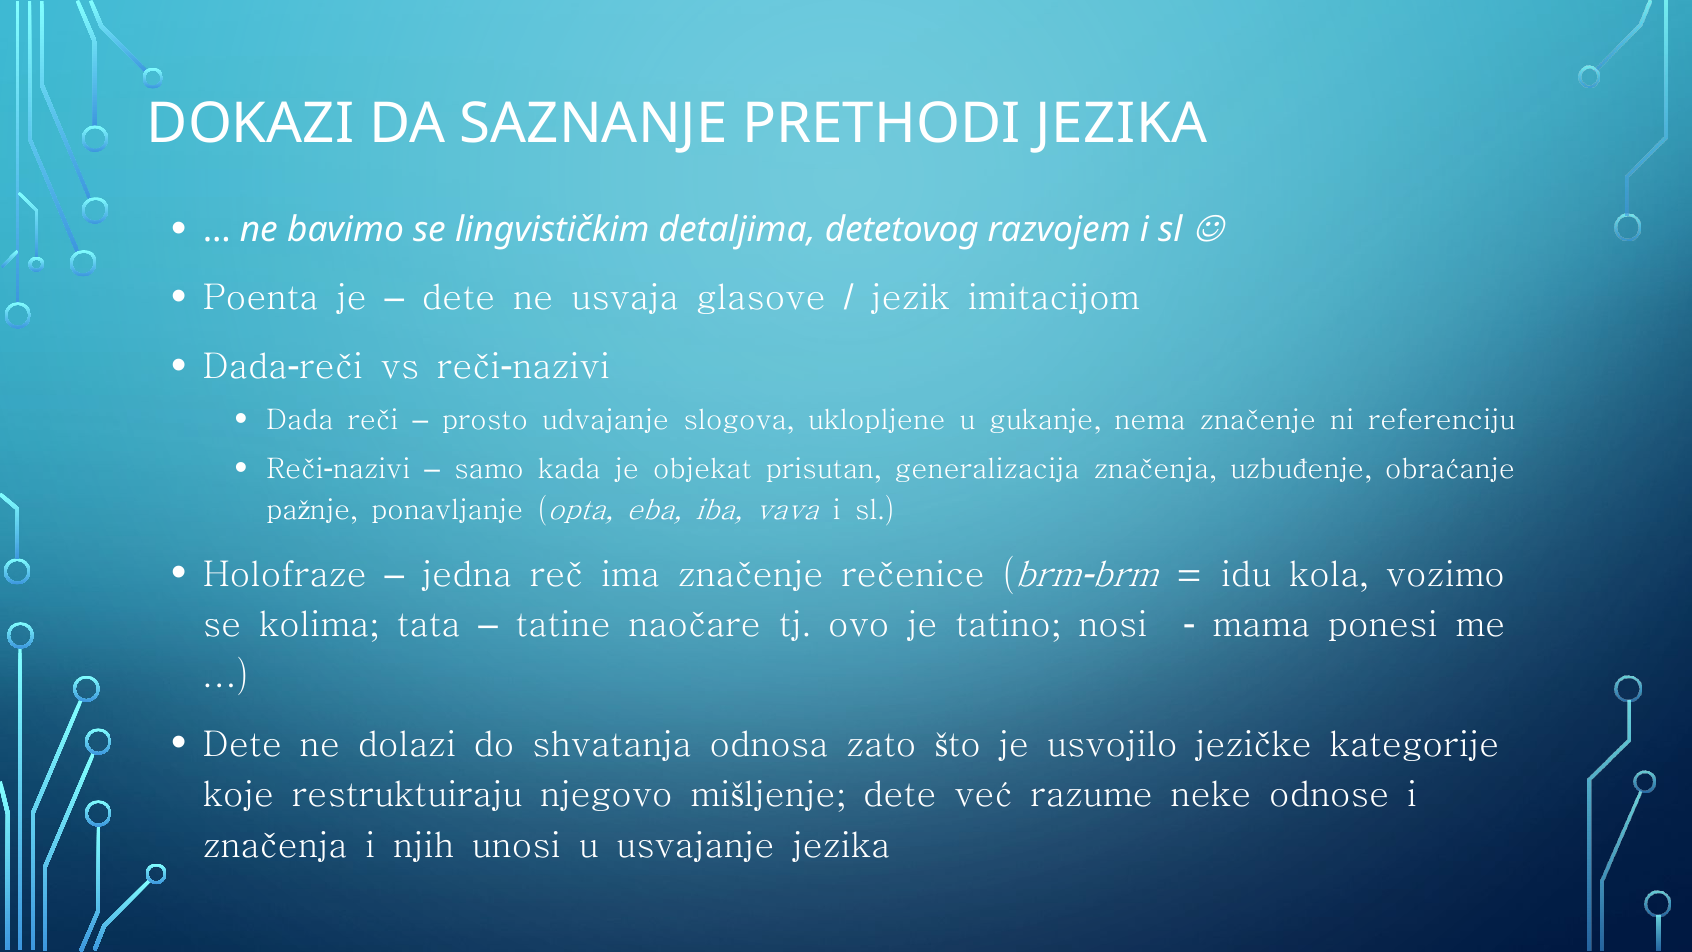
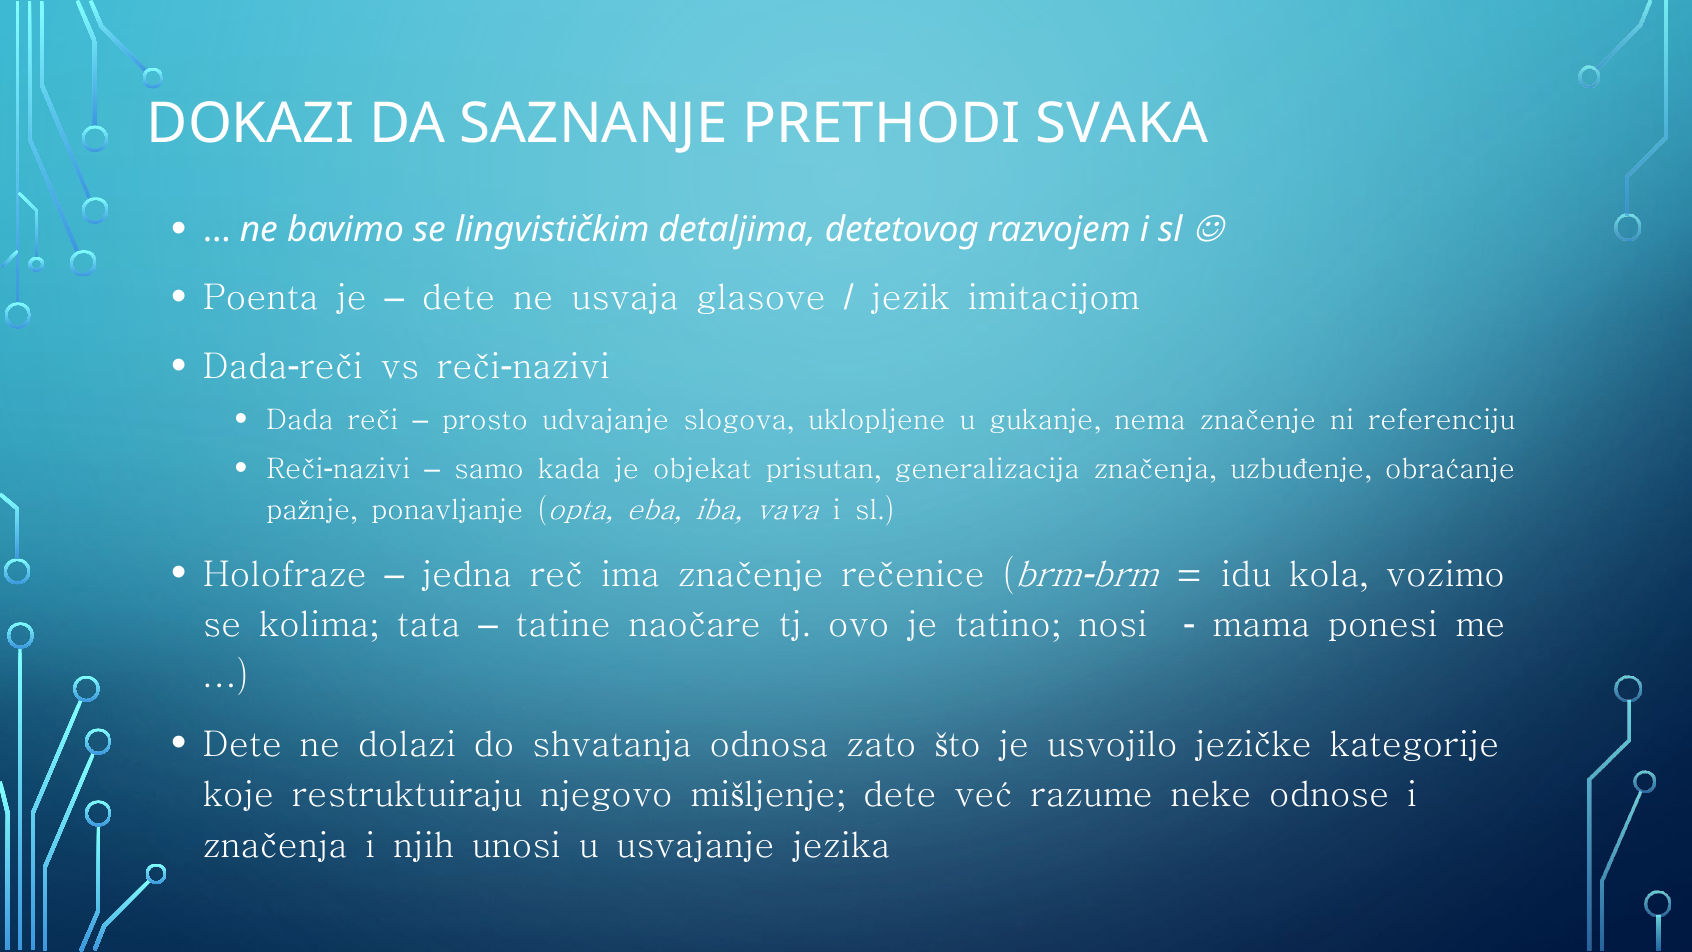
PRETHODI JEZIKA: JEZIKA -> SVAKA (1122, 124)
